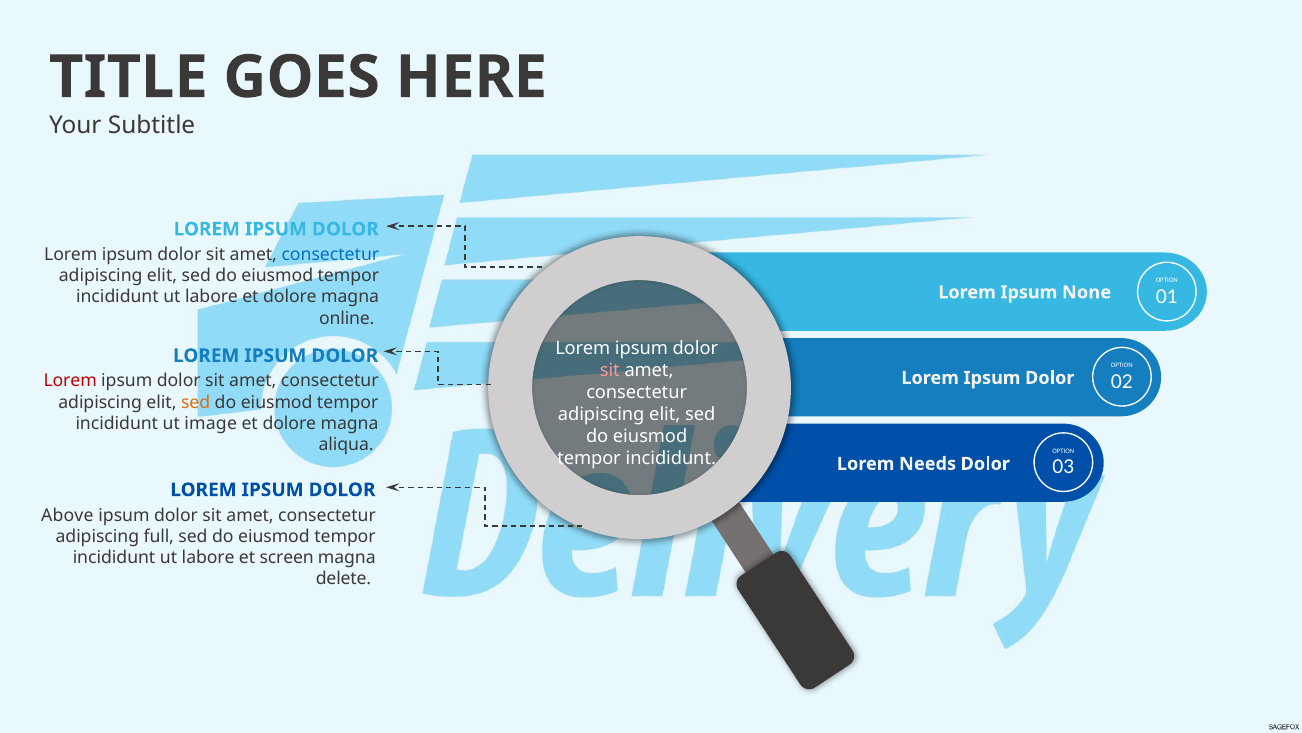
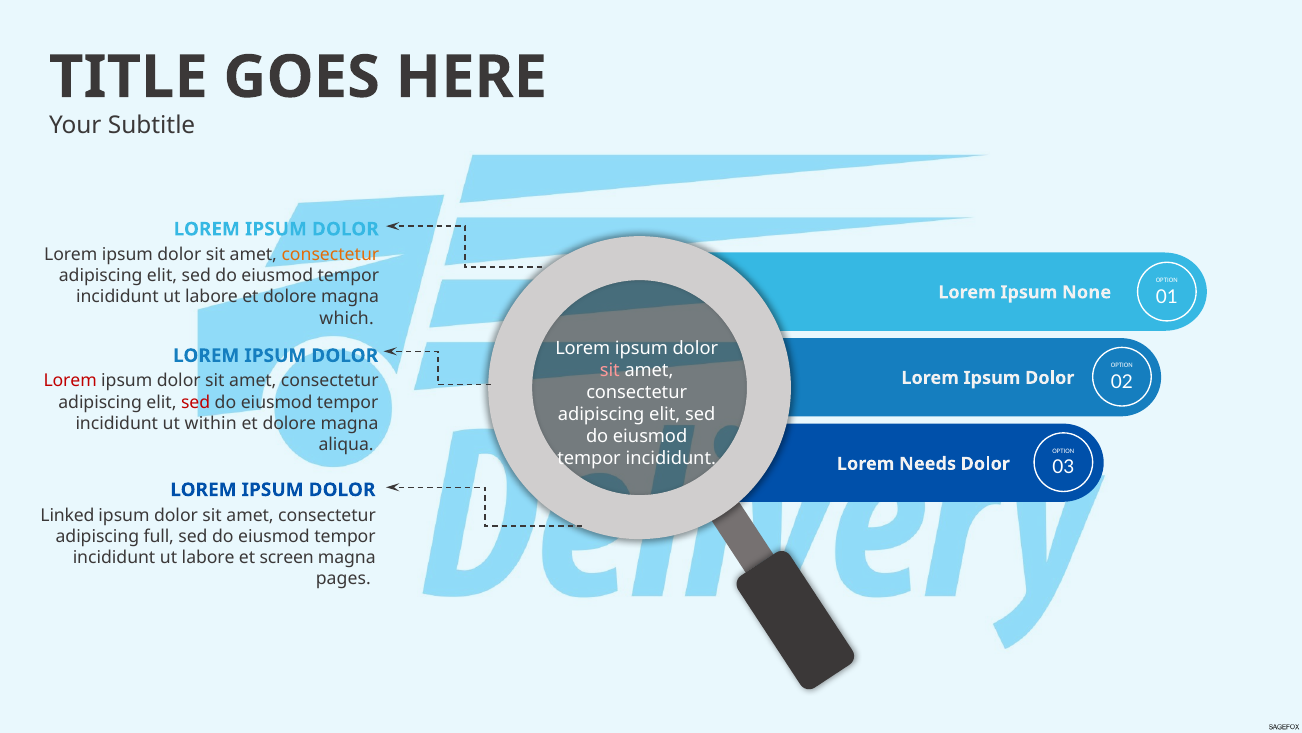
consectetur colour: blue -> orange (330, 254)
online: online -> which (347, 318)
sed colour: orange -> red (196, 402)
image: image -> within (211, 423)
Above: Above -> Linked (67, 515)
delete: delete -> pages (343, 578)
